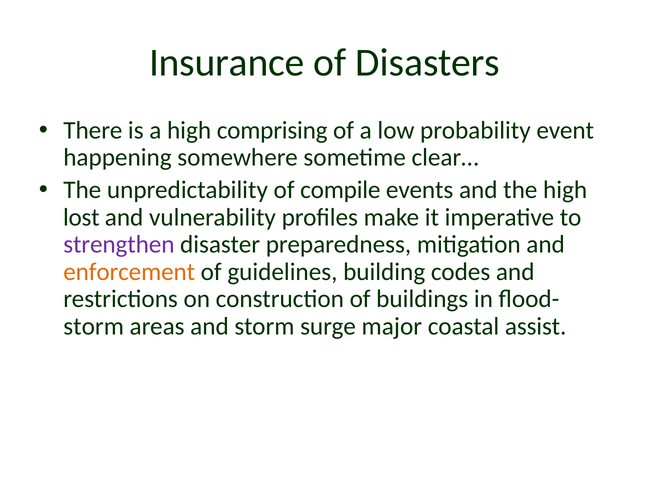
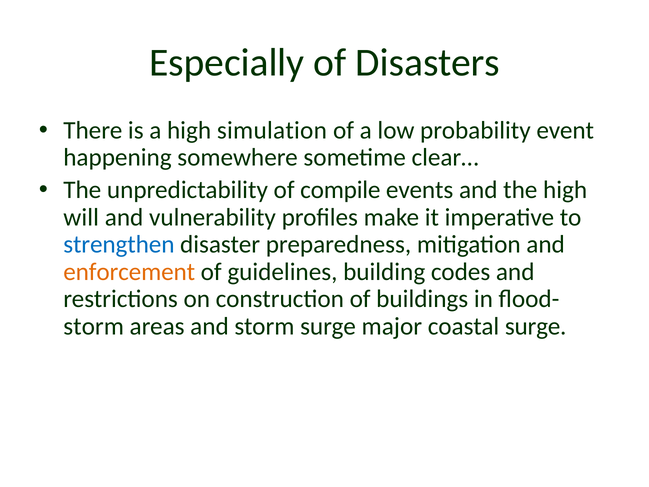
Insurance: Insurance -> Especially (227, 63)
comprising: comprising -> simulation (272, 130)
lost: lost -> will (81, 217)
strengthen colour: purple -> blue (119, 244)
coastal assist: assist -> surge (536, 326)
